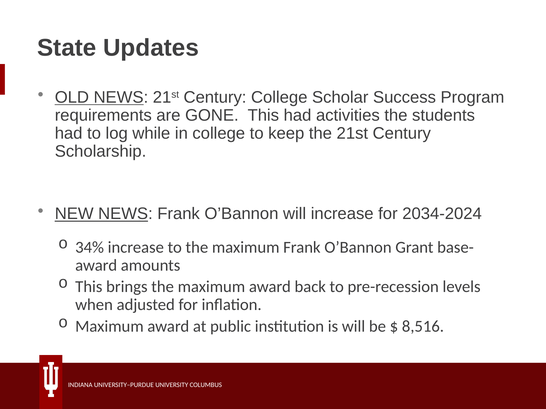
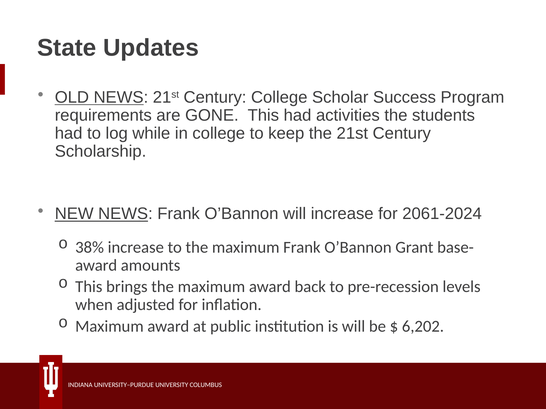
2034-2024: 2034-2024 -> 2061-2024 (442, 214)
34%: 34% -> 38% (90, 248)
8,516: 8,516 -> 6,202 (423, 327)
